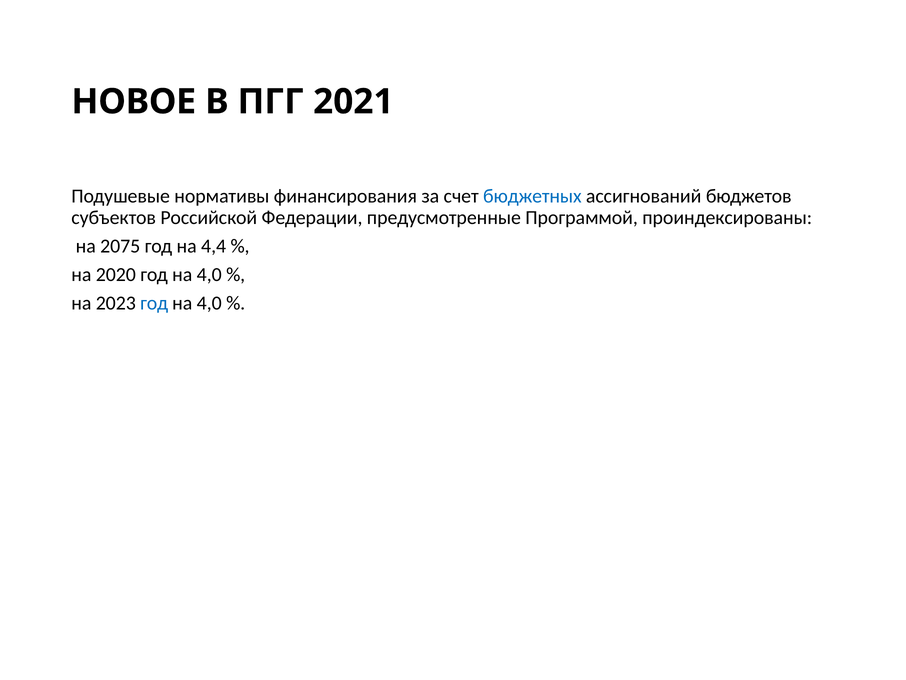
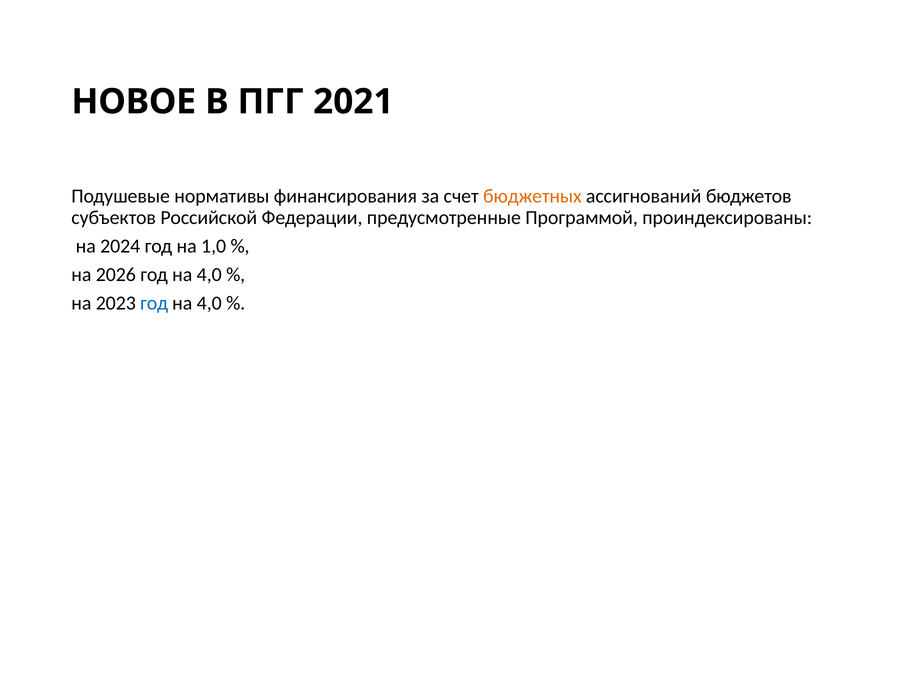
бюджетных colour: blue -> orange (532, 196)
2075: 2075 -> 2024 (120, 246)
4,4: 4,4 -> 1,0 (214, 246)
2020: 2020 -> 2026 (116, 274)
